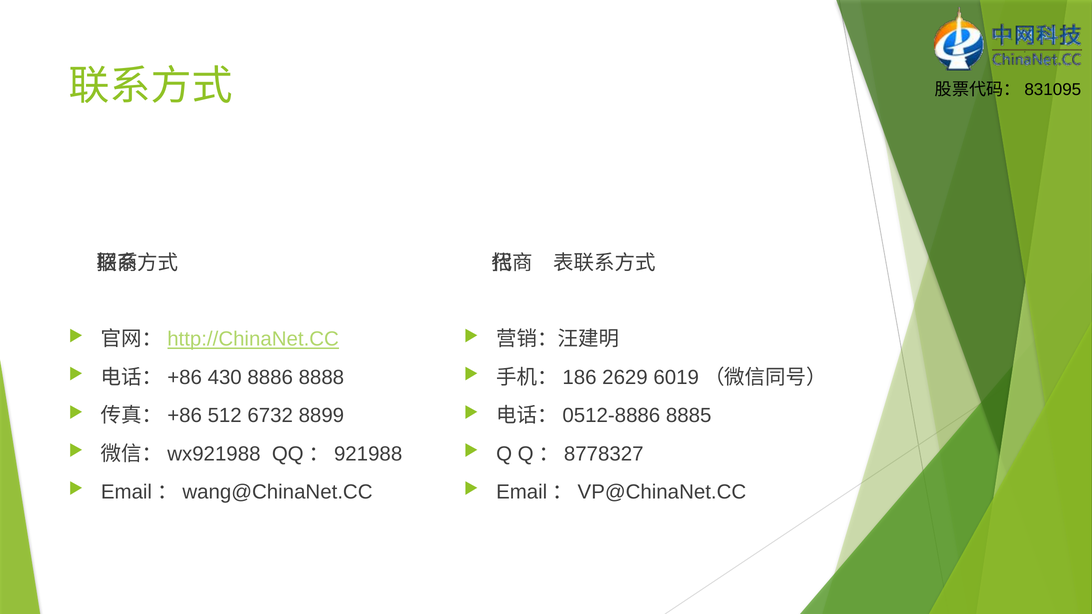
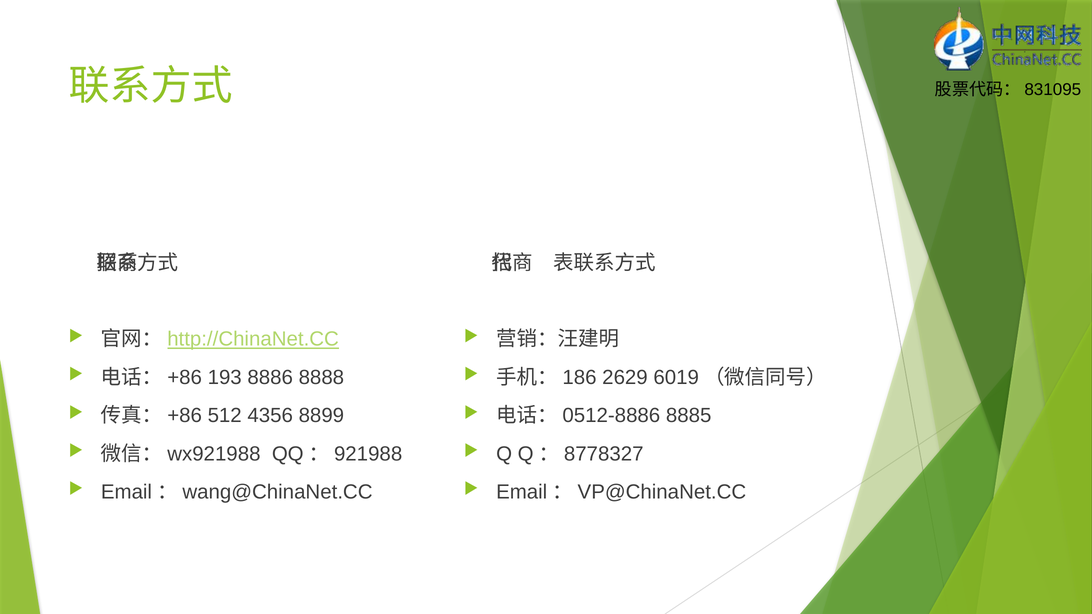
430: 430 -> 193 (225, 378)
6732: 6732 -> 4356 (270, 416)
